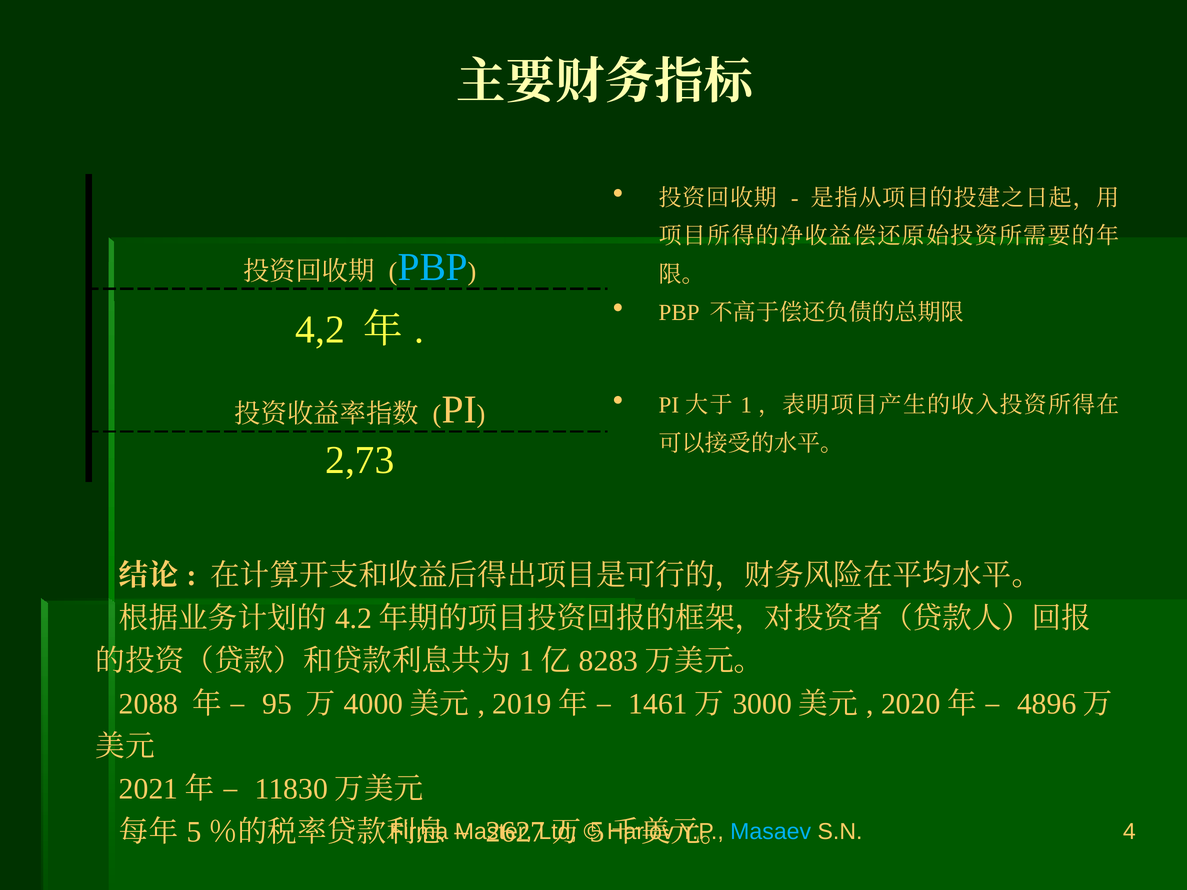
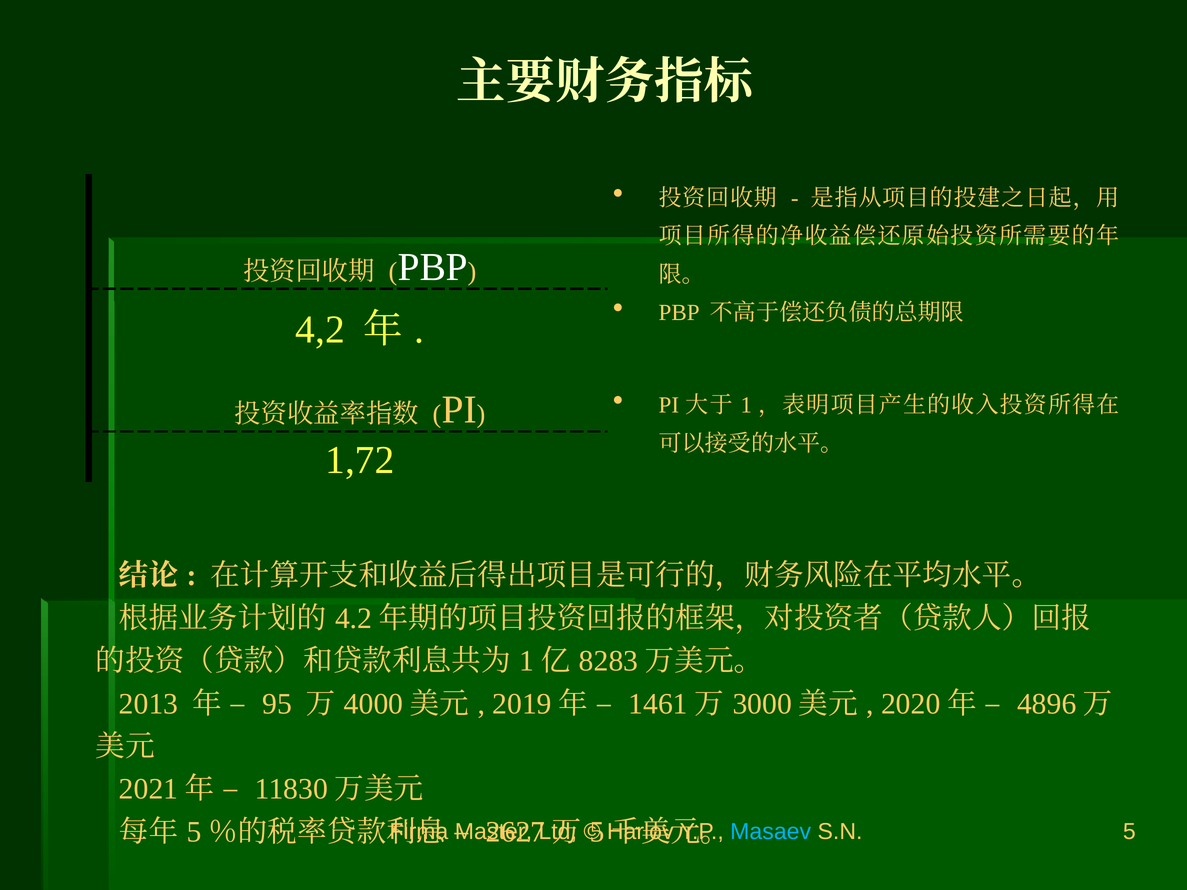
PBP colour: light blue -> white (433, 267)
2,73: 2,73 -> 1,72 (360, 460)
2088: 2088 -> 2013 (149, 704)
4: 4 -> 5 (1129, 832)
